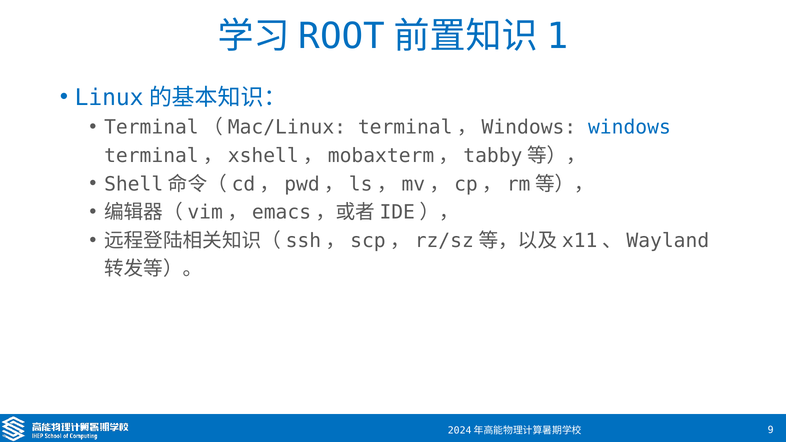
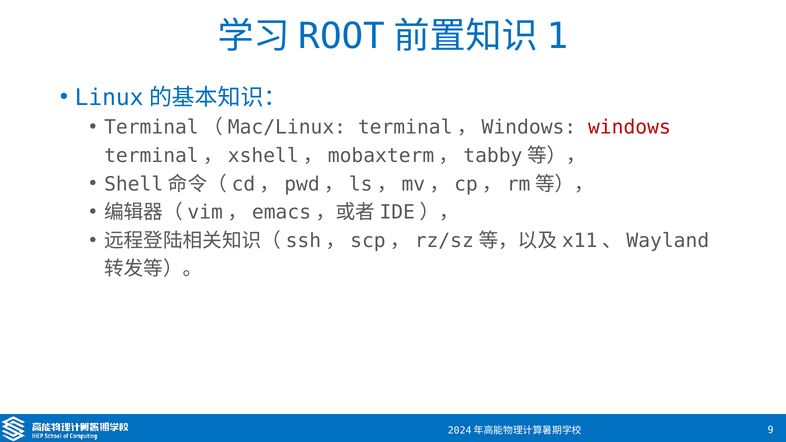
windows colour: blue -> red (629, 128)
